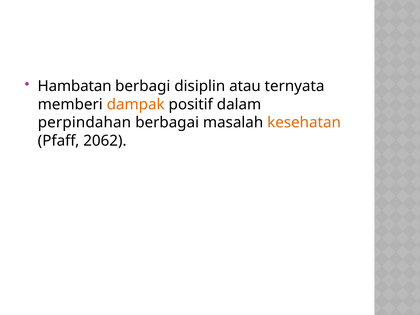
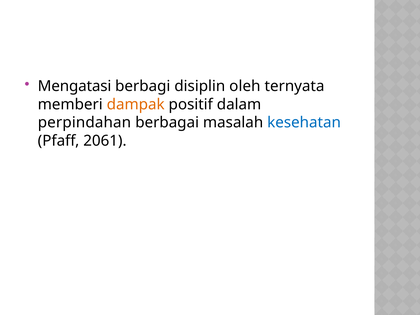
Hambatan: Hambatan -> Mengatasi (75, 86)
atau: atau -> oleh (245, 86)
kesehatan colour: orange -> blue (304, 123)
2062: 2062 -> 2061 (105, 141)
